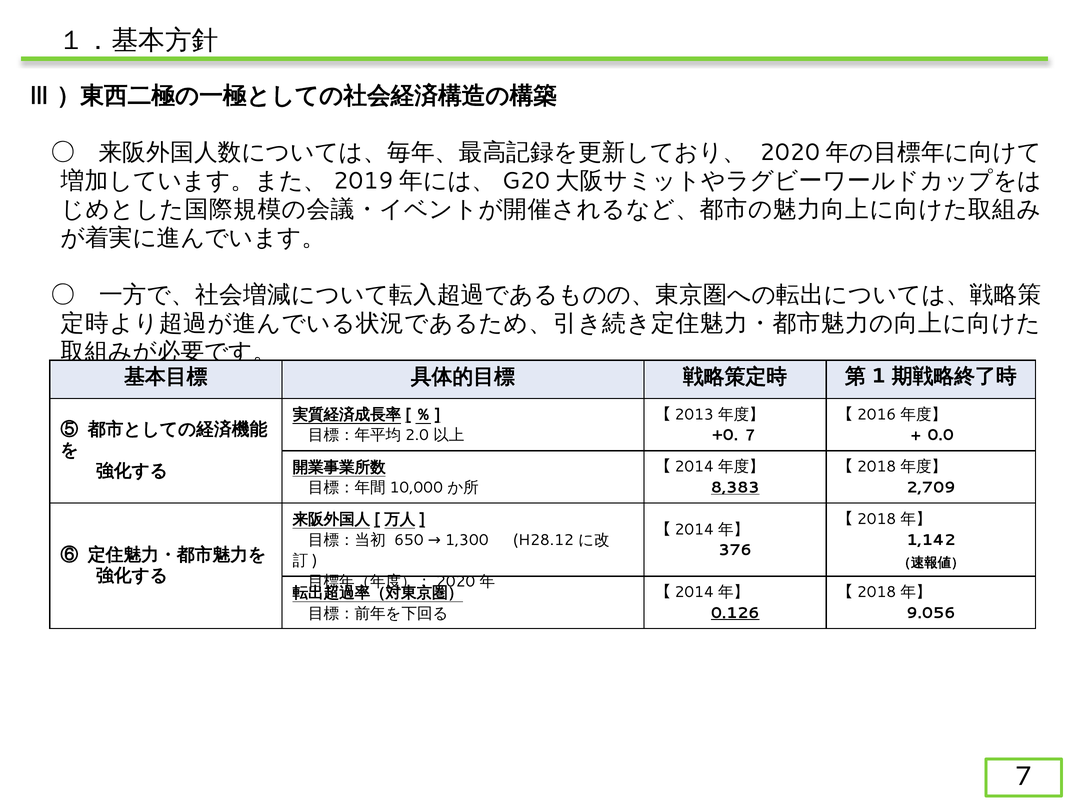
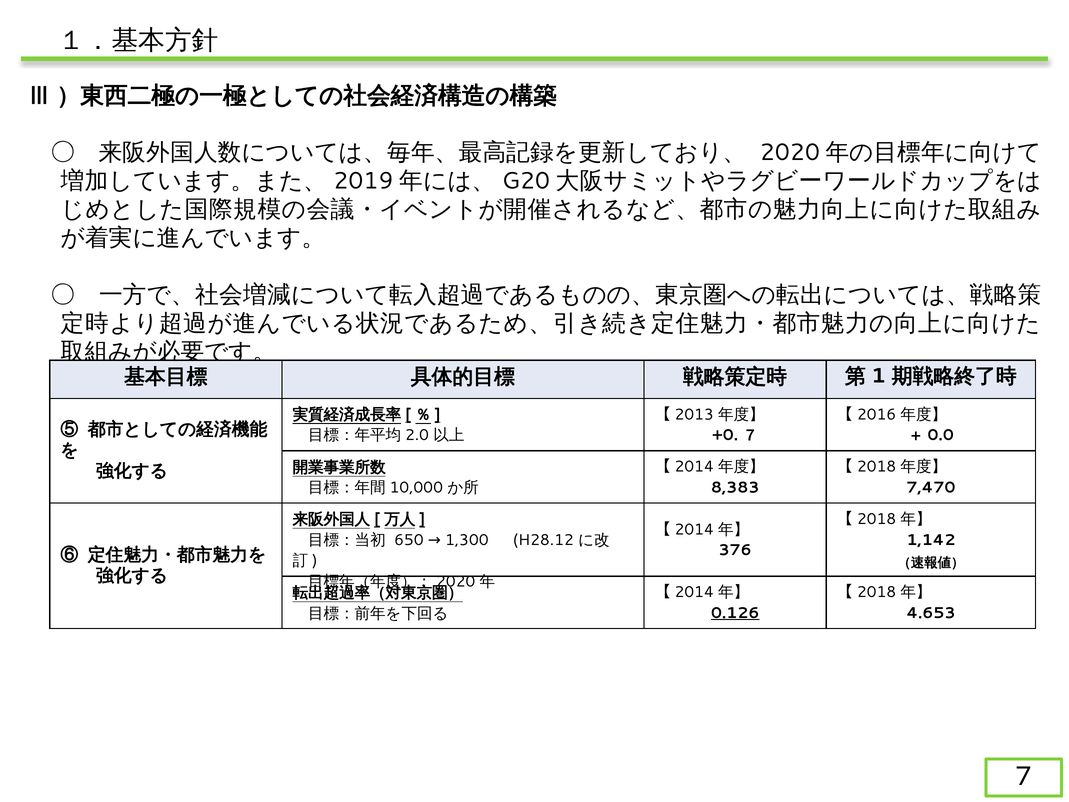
8,383 underline: present -> none (735, 487)
2,709: 2,709 -> 7,470 (931, 487)
9.056: 9.056 -> 4.653 (931, 613)
